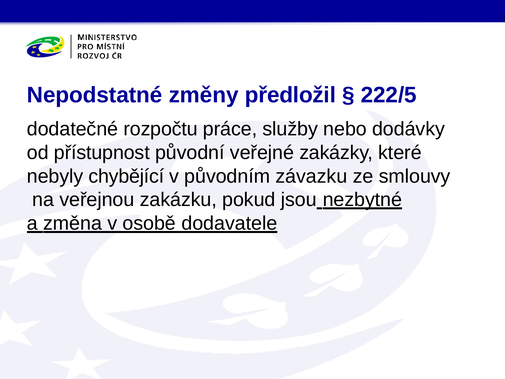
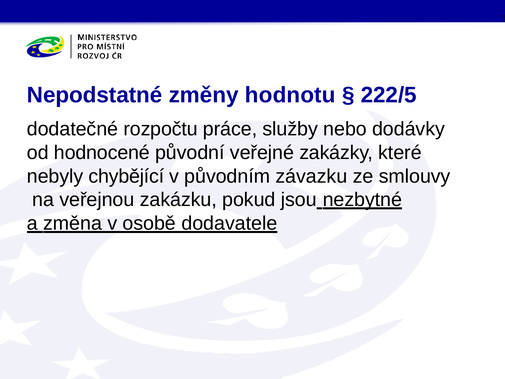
předložil: předložil -> hodnotu (290, 95)
přístupnost: přístupnost -> hodnocené (102, 153)
